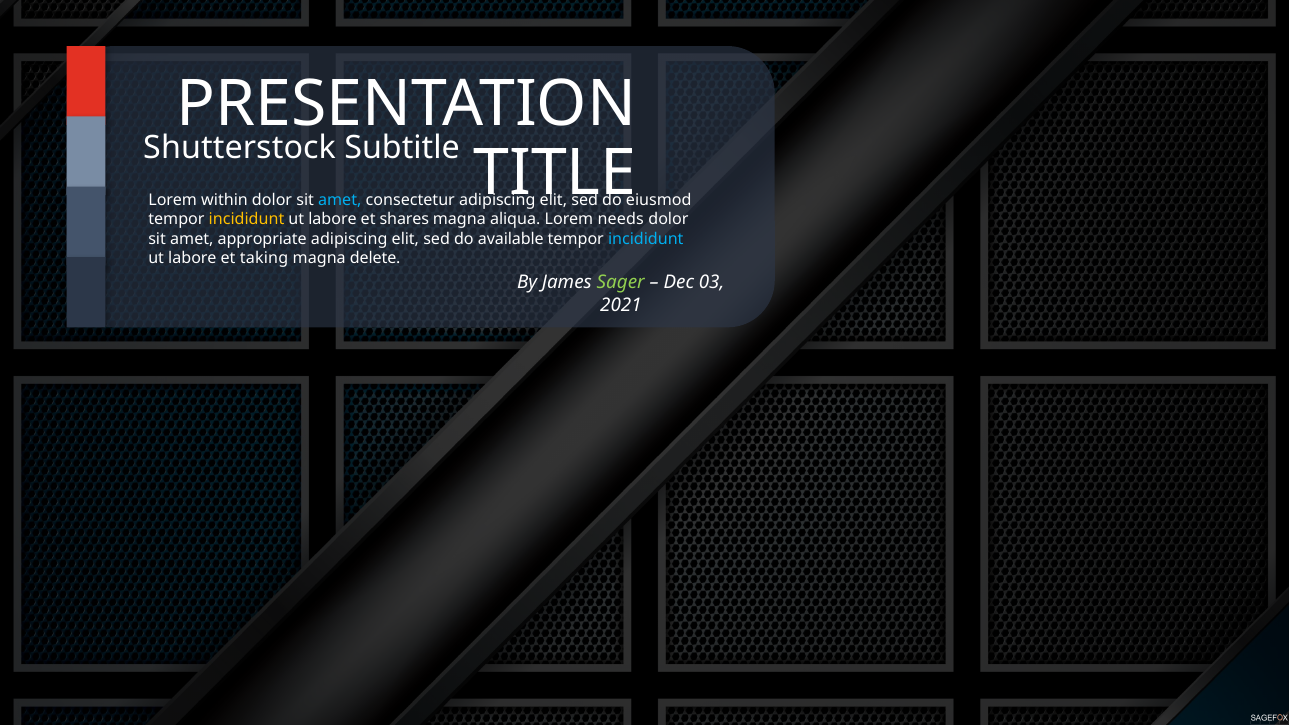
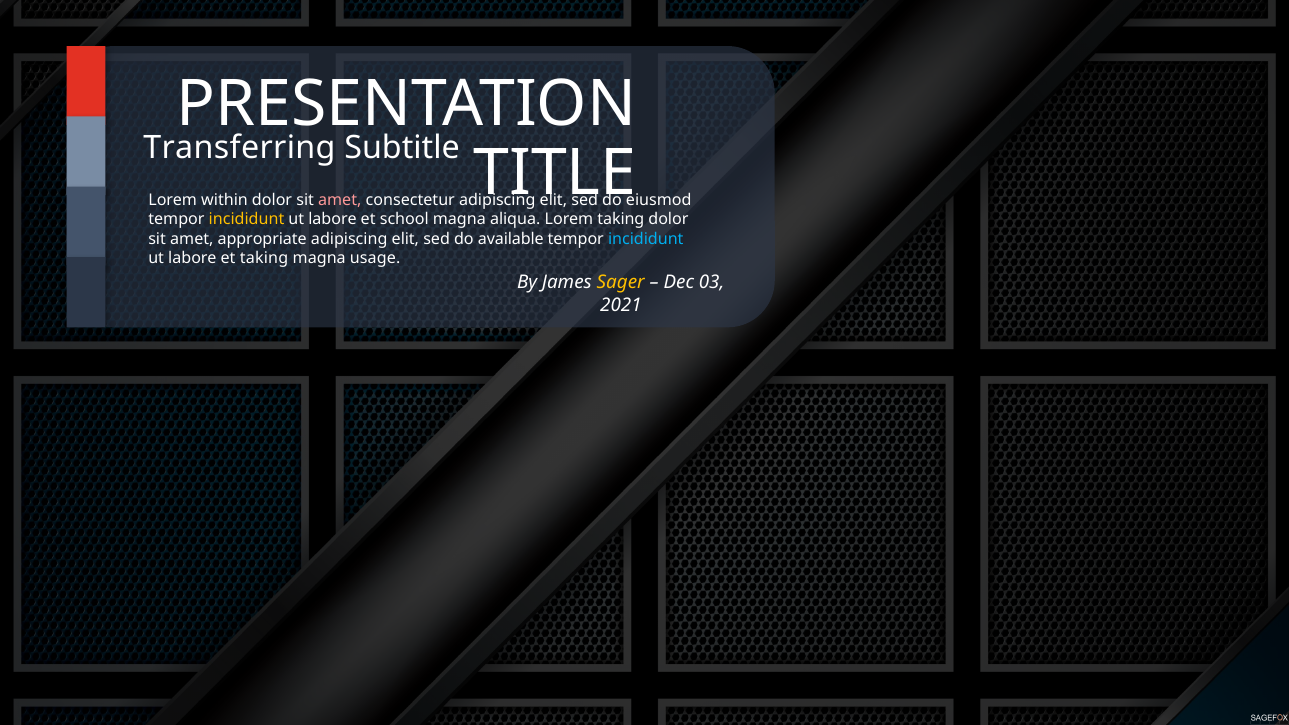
Shutterstock: Shutterstock -> Transferring (239, 148)
amet colour: light blue -> pink (340, 200)
shares: shares -> school (404, 220)
Lorem needs: needs -> taking (621, 220)
delete: delete -> usage (375, 258)
Sager colour: light green -> yellow (621, 282)
